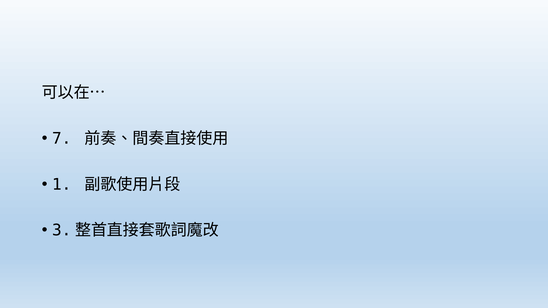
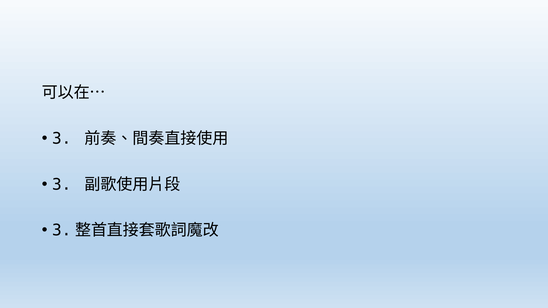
7: 7 -> 3 (62, 139)
1: 1 -> 3 (62, 185)
